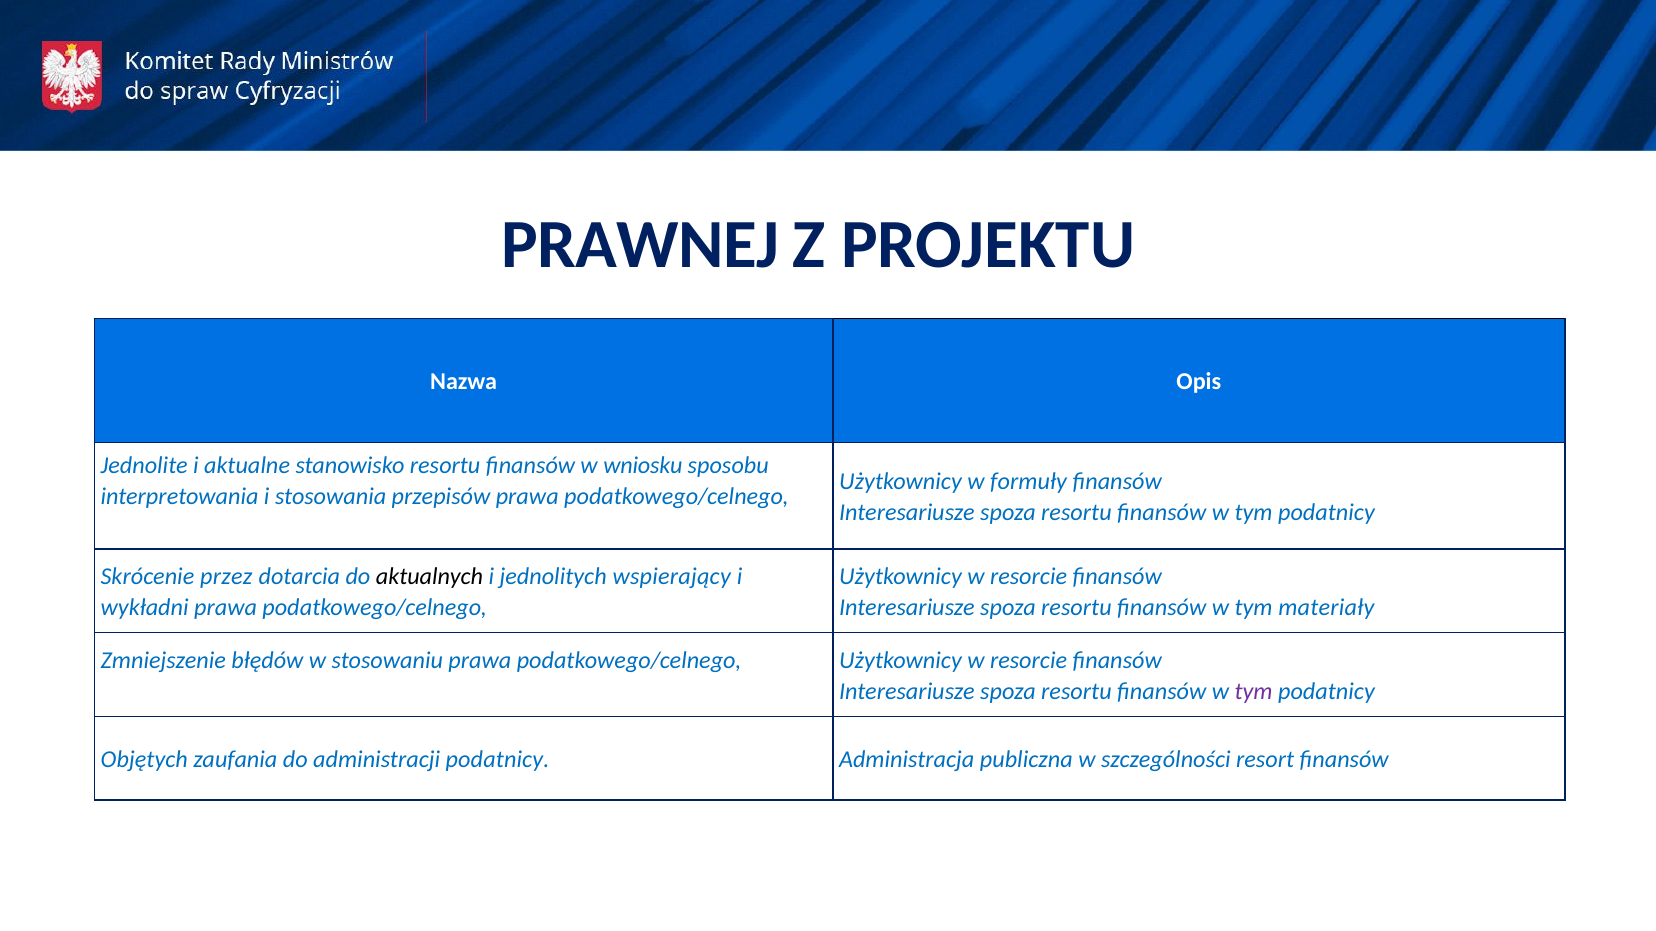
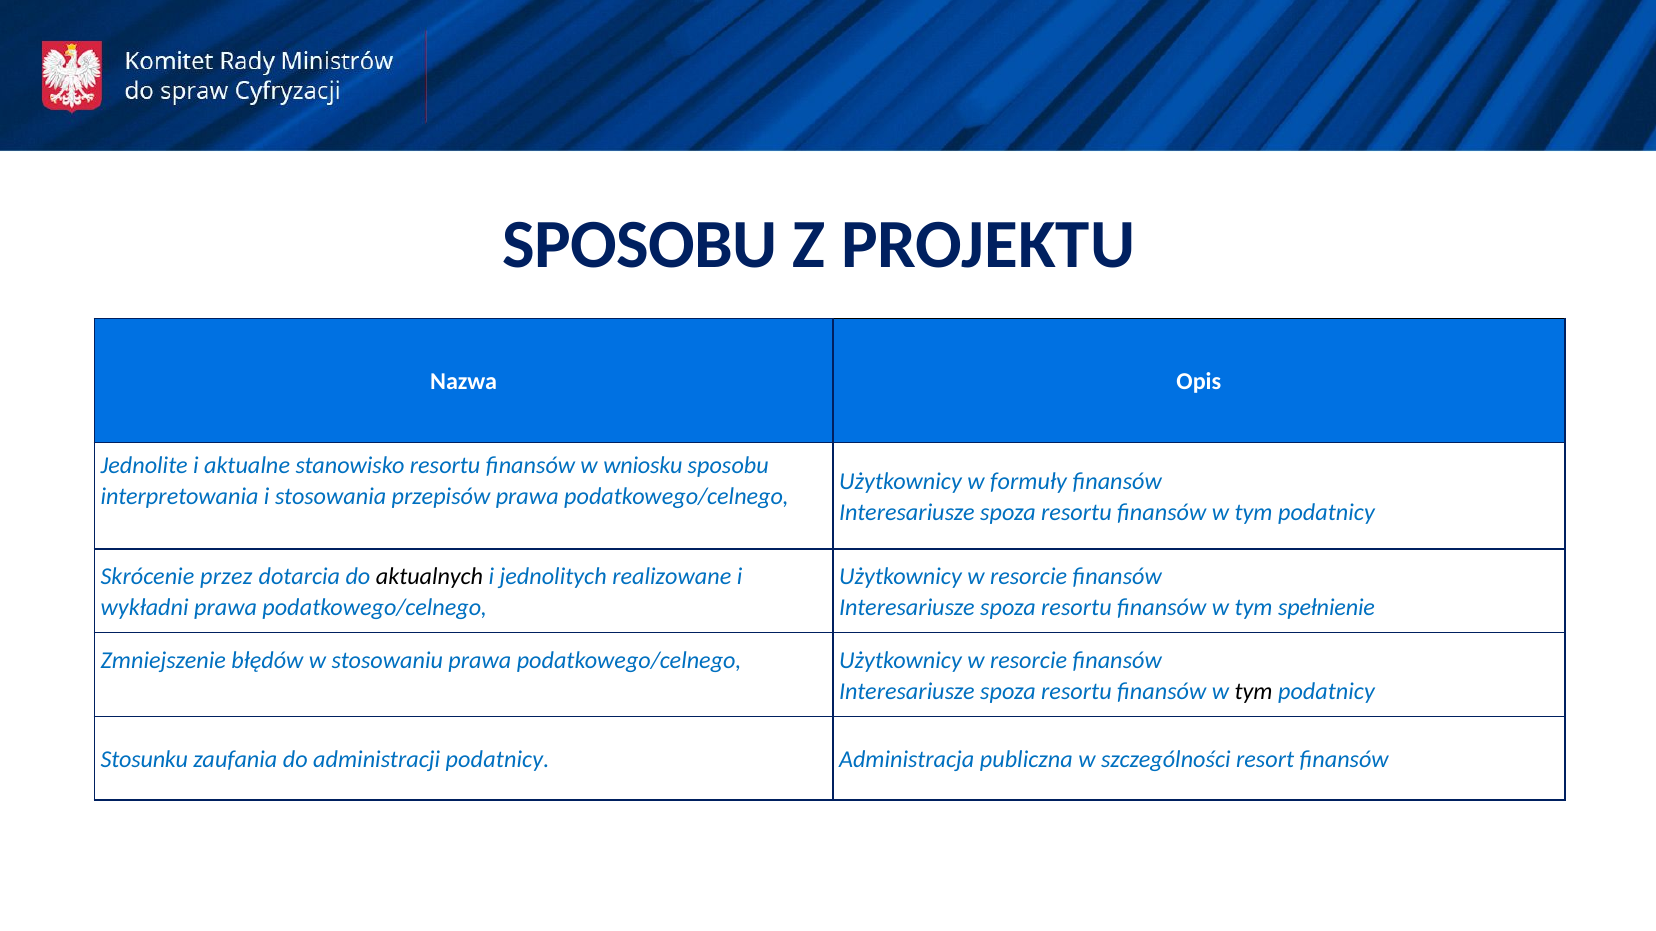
PRAWNEJ: PRAWNEJ -> SPOSOBU (640, 245)
wspierający: wspierający -> realizowane (672, 577)
materiały: materiały -> spełnienie (1326, 608)
tym colour: purple -> black (1254, 692)
Objętych: Objętych -> Stosunku (144, 760)
